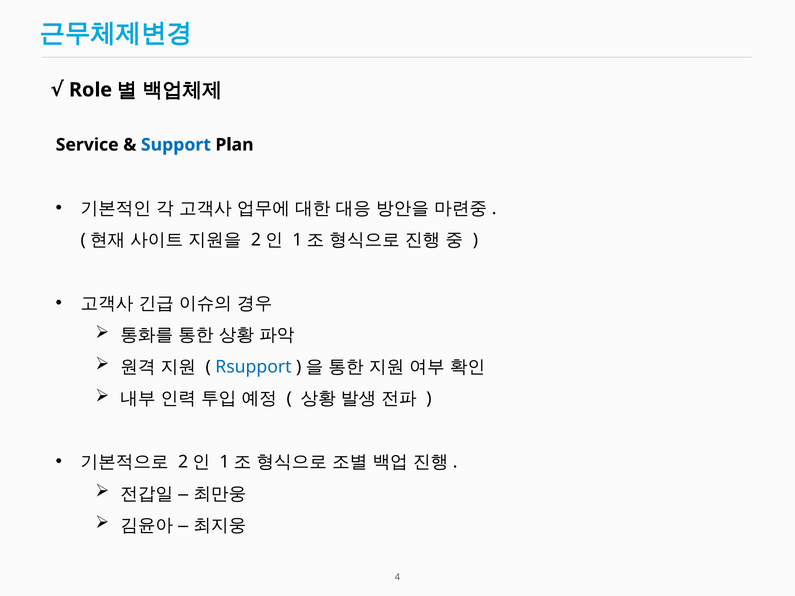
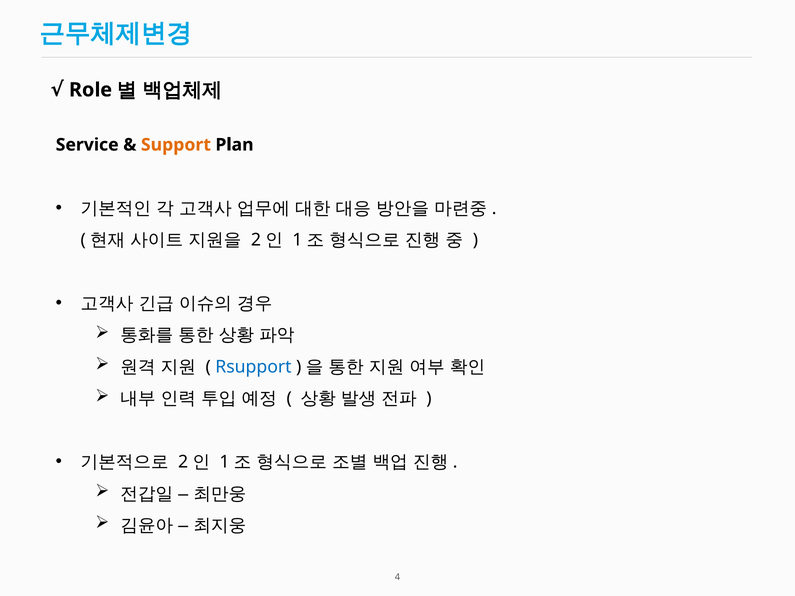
Support colour: blue -> orange (176, 145)
